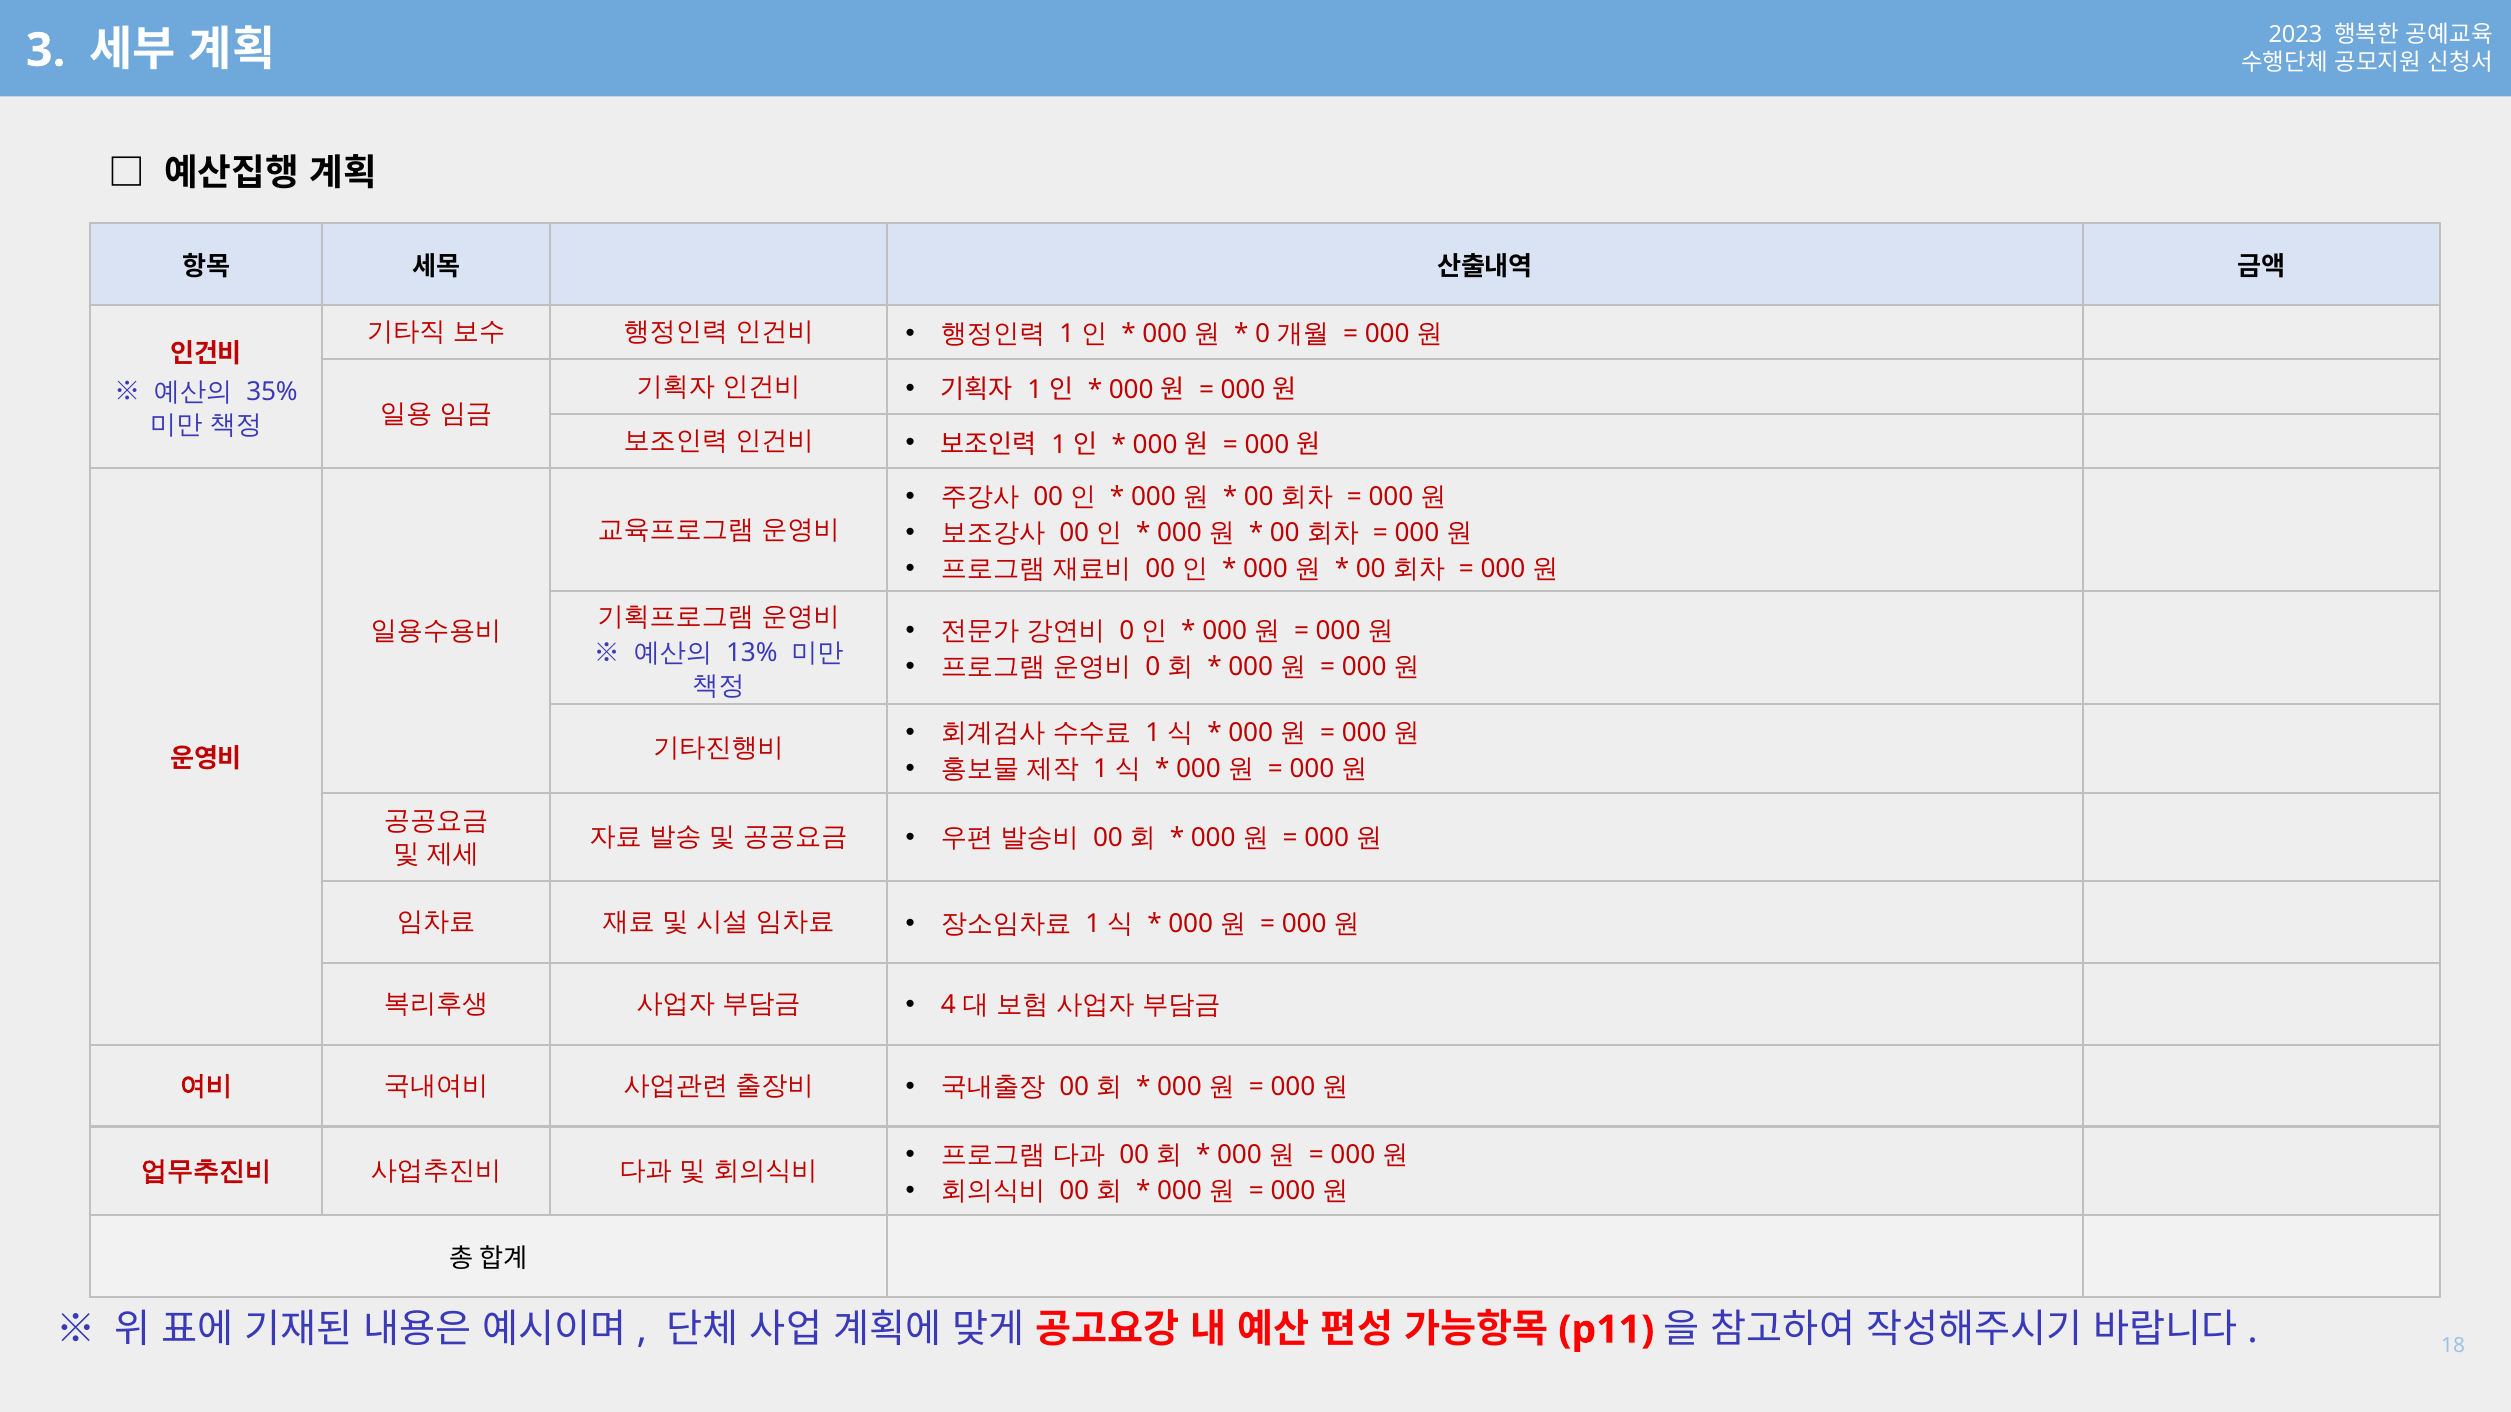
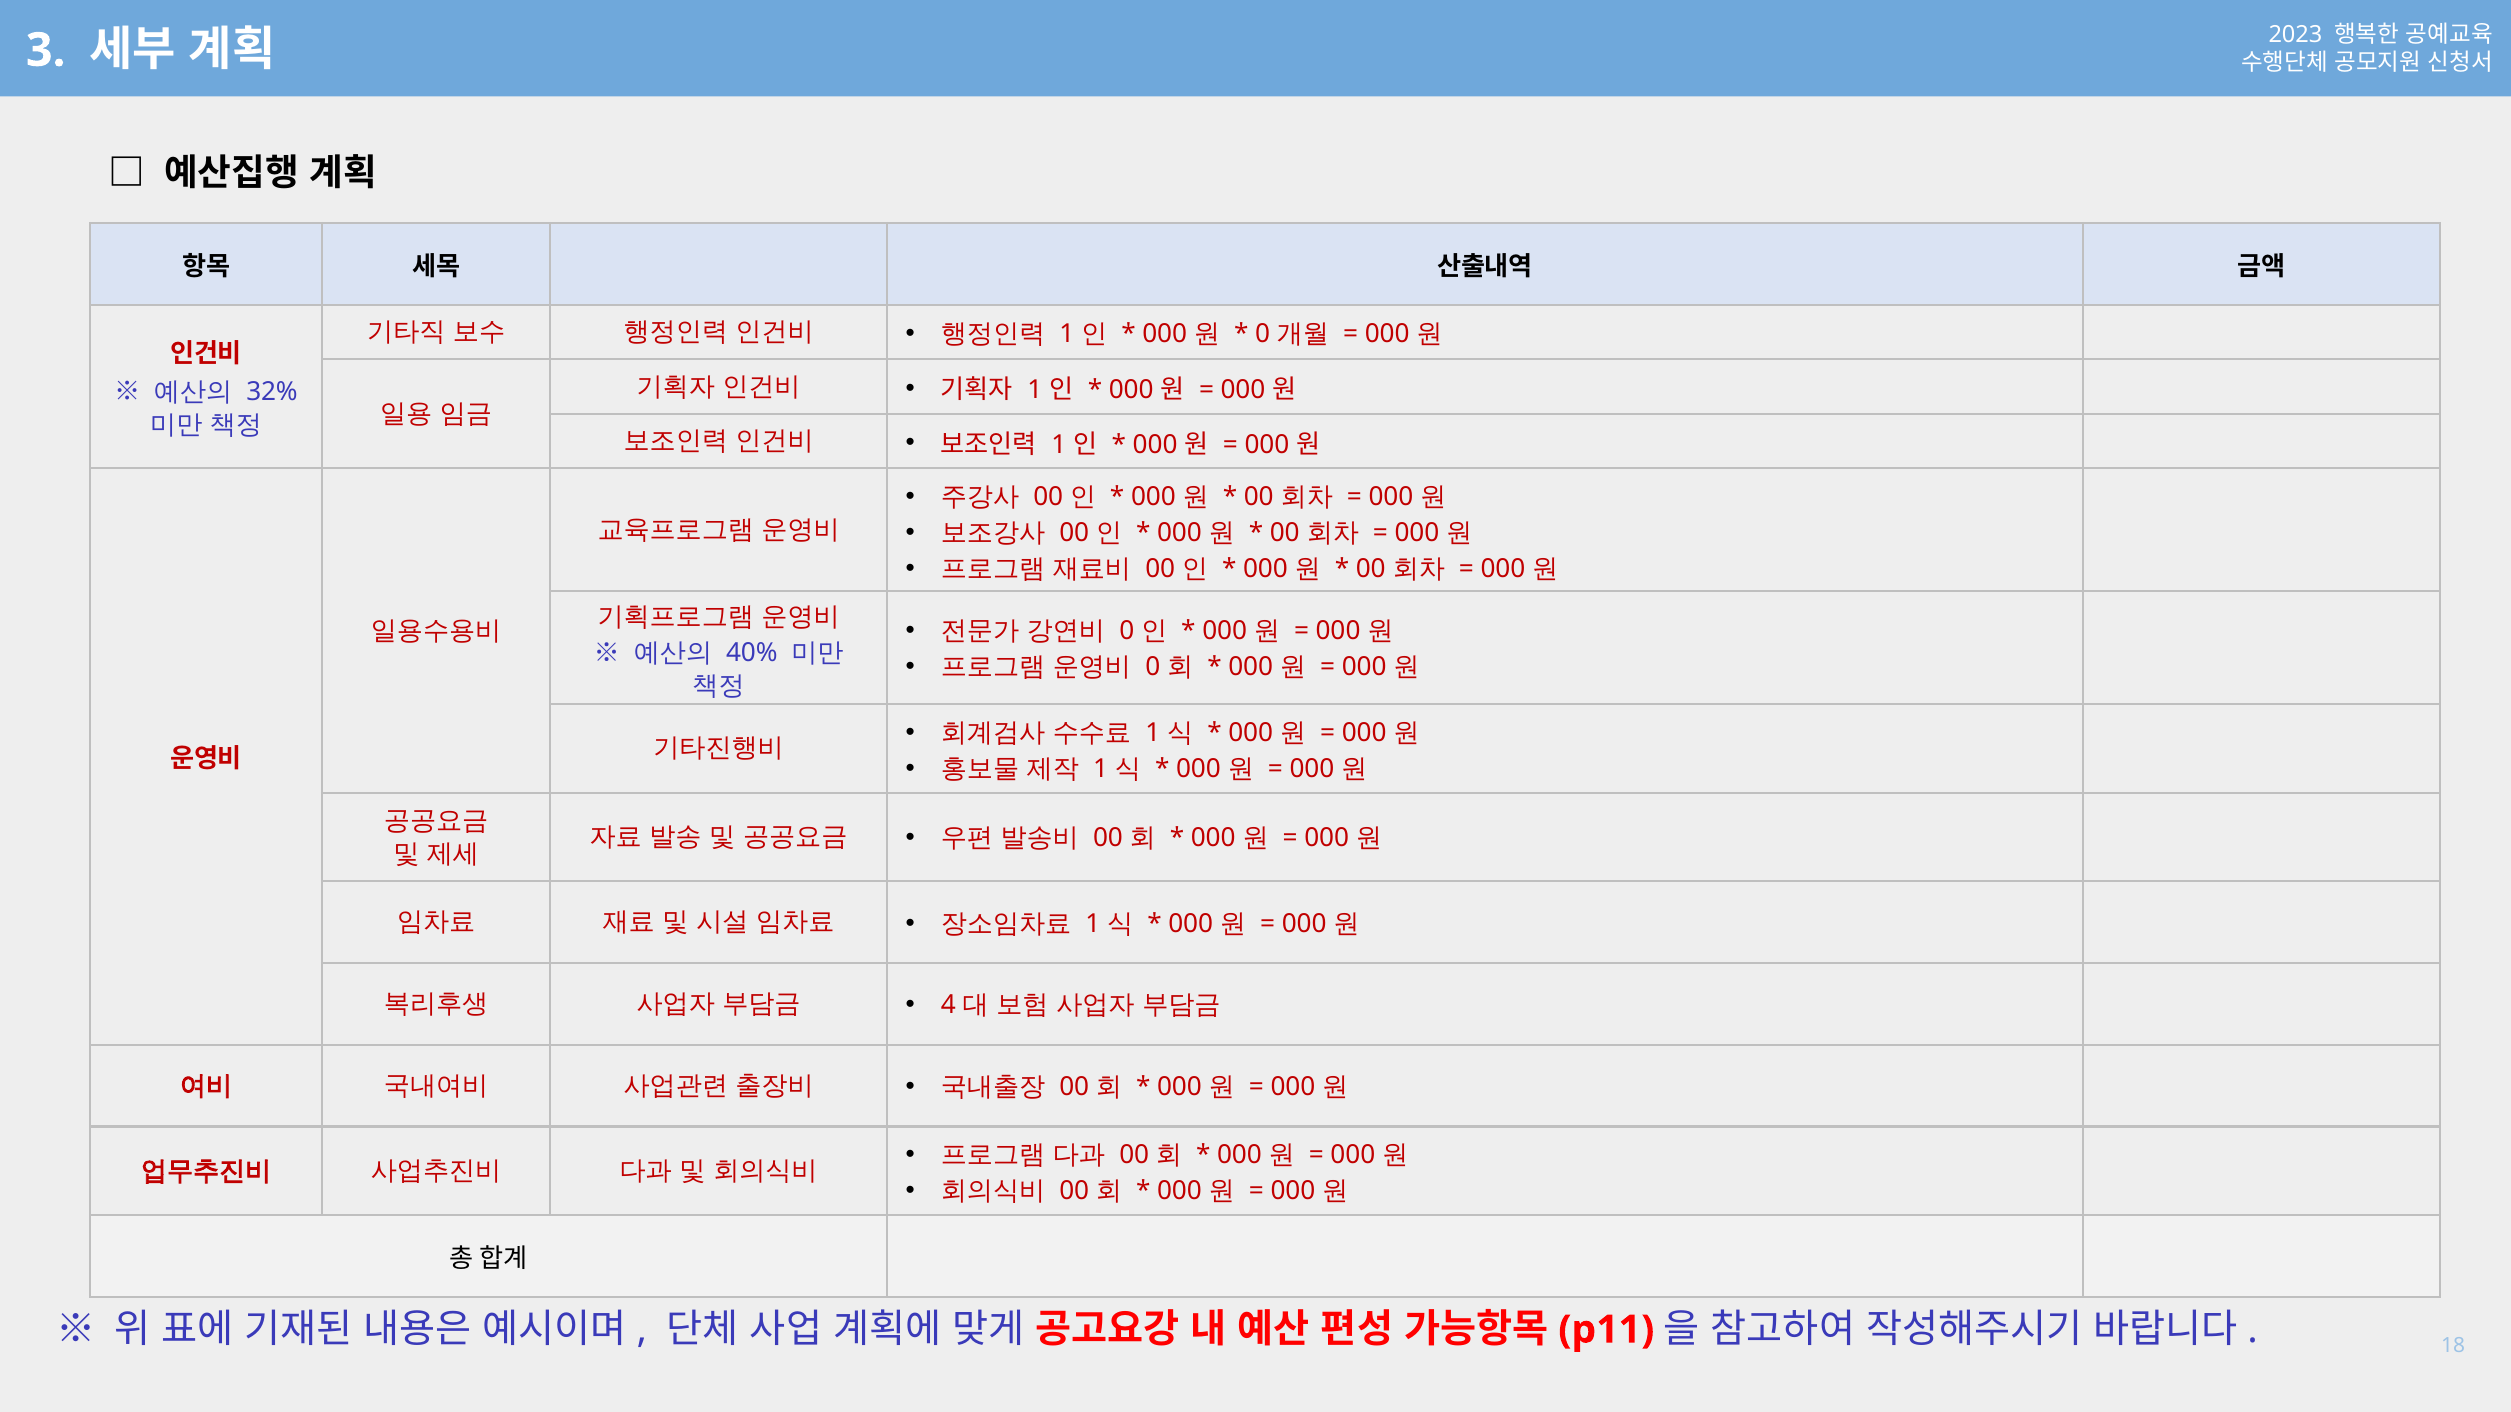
35%: 35% -> 32% (272, 392)
13%: 13% -> 40% (752, 653)
